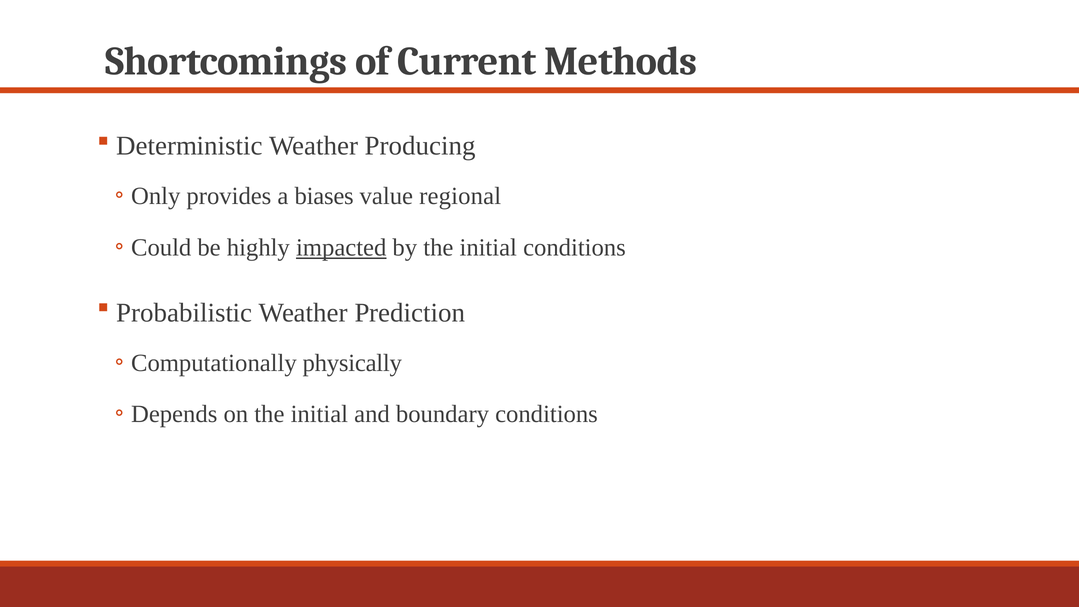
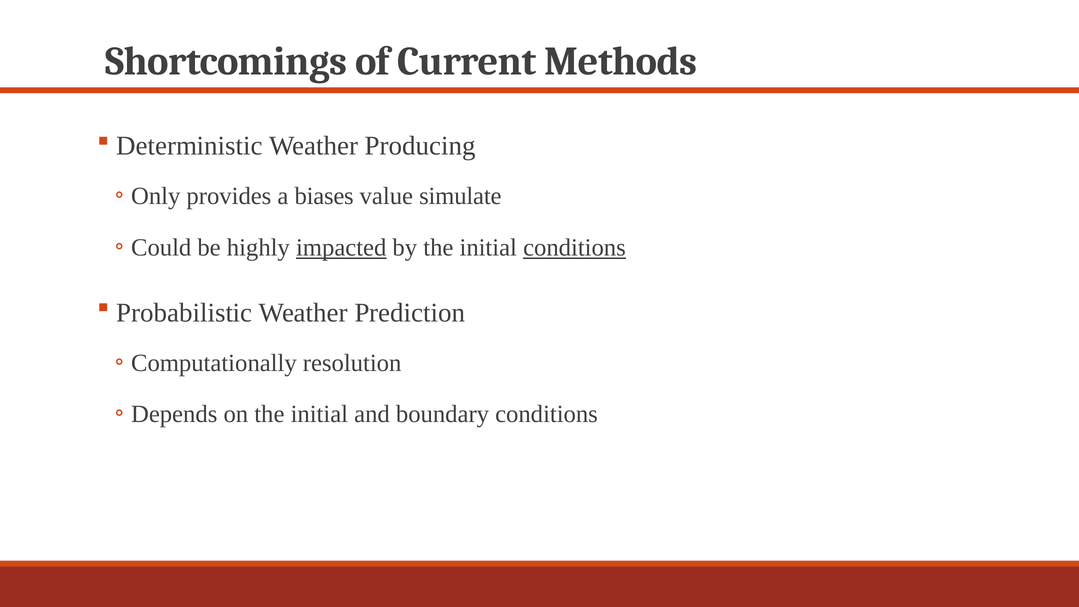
regional: regional -> simulate (460, 196)
conditions underline: none -> present (574, 247)
physically: physically -> resolution (352, 363)
